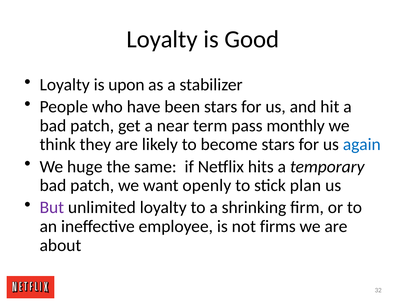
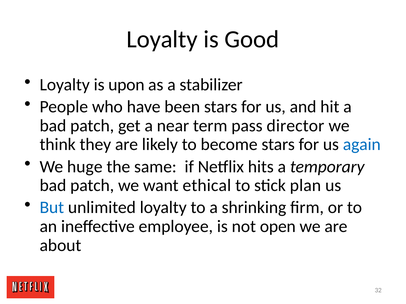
monthly: monthly -> director (295, 126)
openly: openly -> ethical (207, 186)
But colour: purple -> blue (52, 208)
firms: firms -> open (278, 227)
